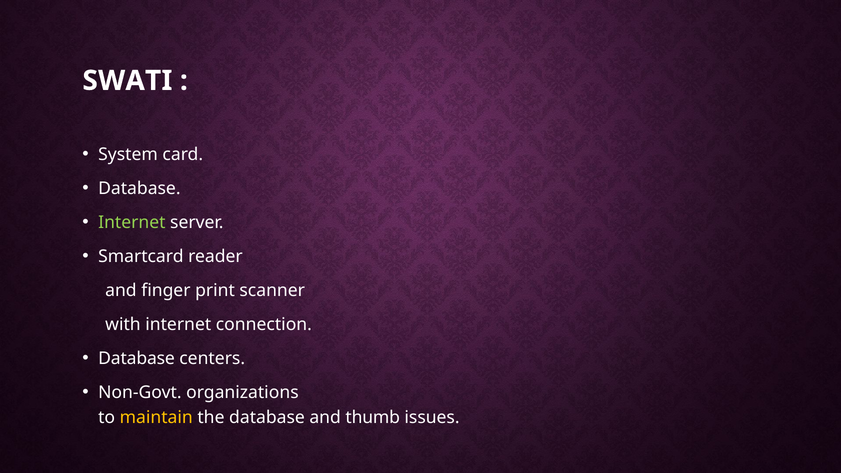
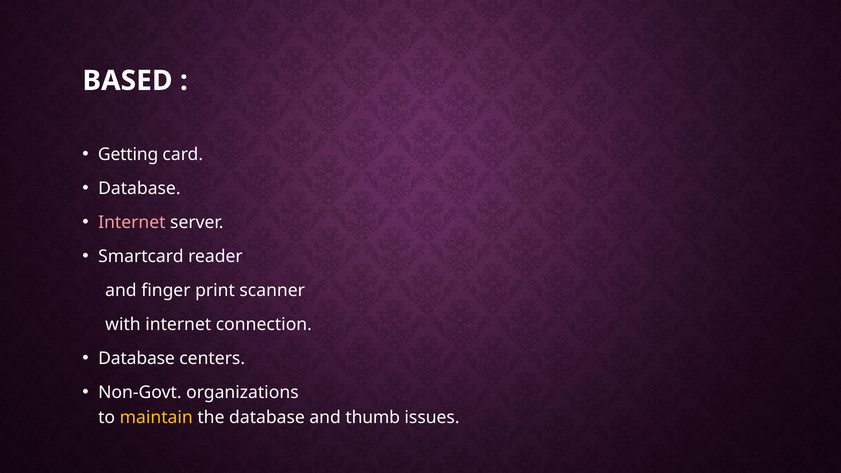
SWATI: SWATI -> BASED (127, 81)
System: System -> Getting (128, 154)
Internet colour: light green -> pink (132, 222)
